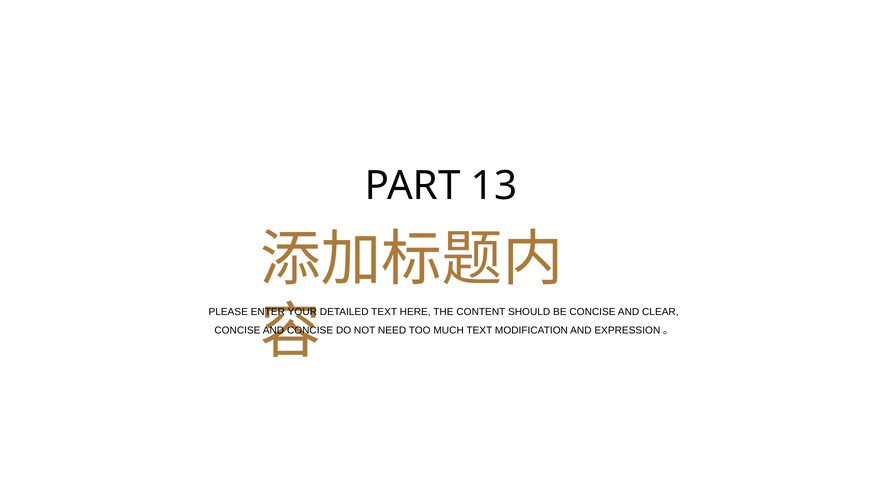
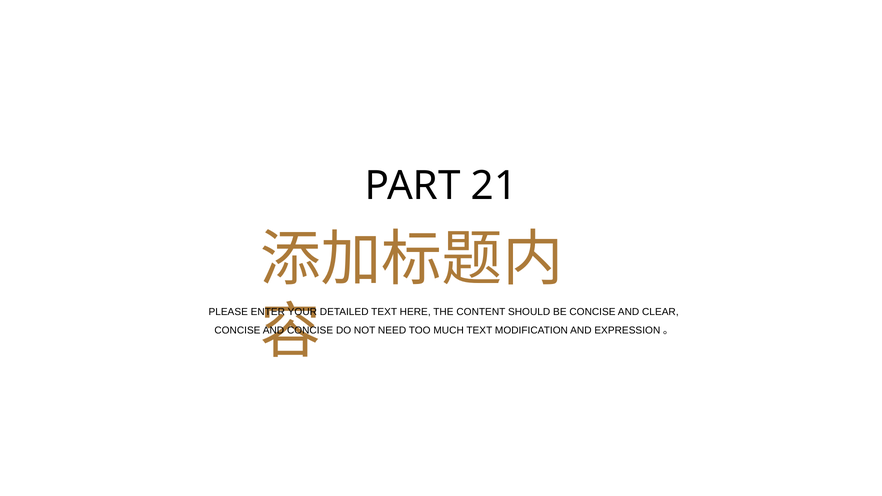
13: 13 -> 21 (494, 186)
